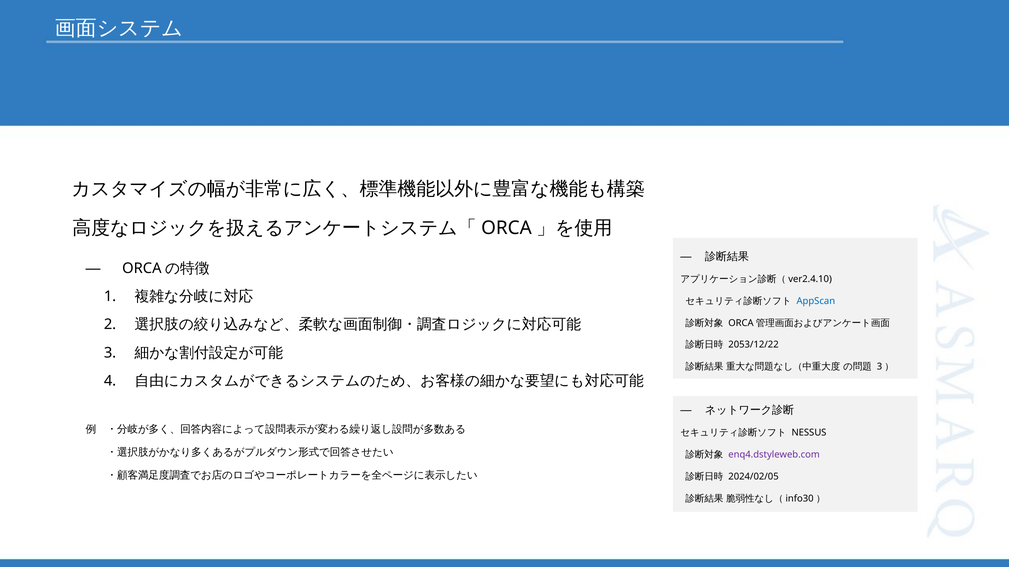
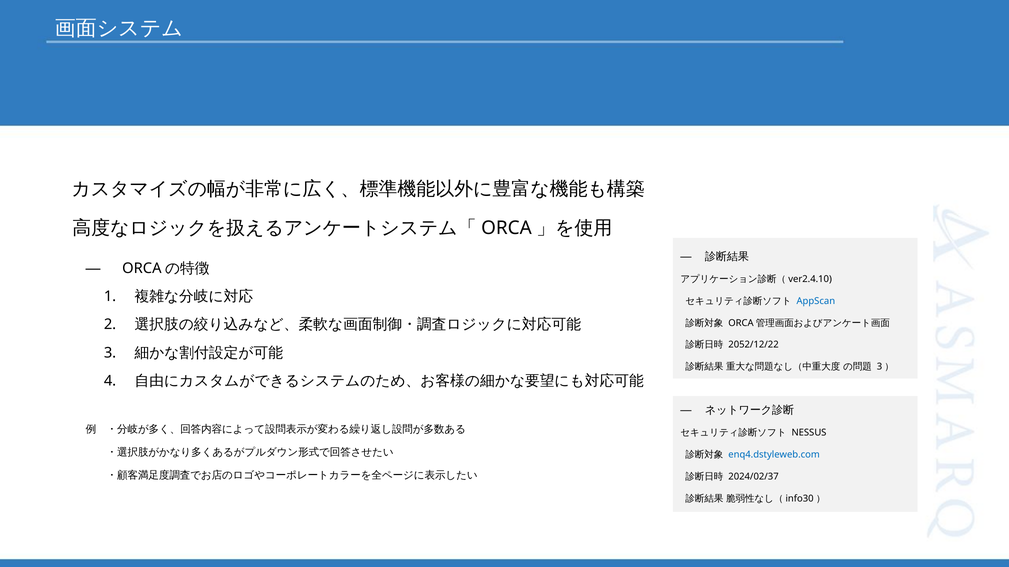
2053/12/22: 2053/12/22 -> 2052/12/22 (754, 345)
enq4.dstyleweb.com colour: purple -> blue (774, 455)
2024/02/05: 2024/02/05 -> 2024/02/37 (754, 477)
